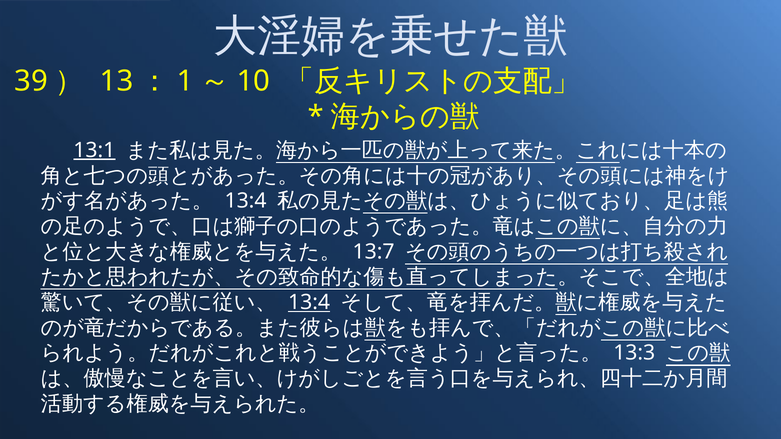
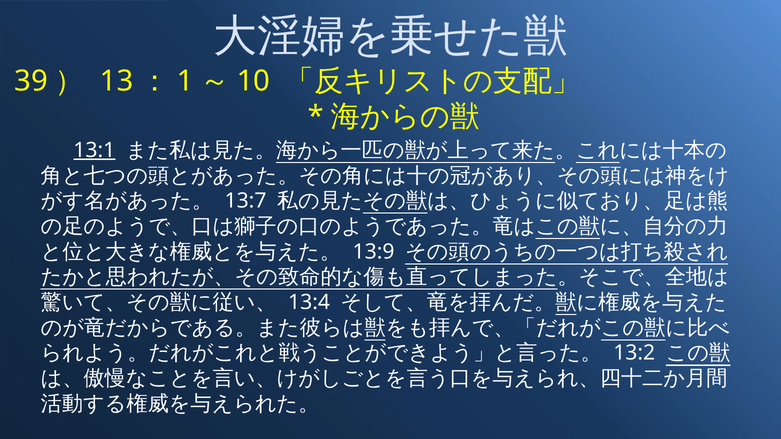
13:4: 13:4 -> 13:7 (246, 201)
13:7: 13:7 -> 13:9 (374, 252)
13:4 underline: present -> none (309, 303)
13:3: 13:3 -> 13:2 (634, 353)
